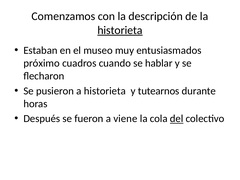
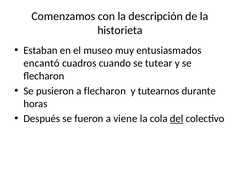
historieta underline: present -> none (120, 30)
próximo: próximo -> encantó (42, 63)
hablar: hablar -> tutear (159, 63)
a historieta: historieta -> flecharon (105, 91)
